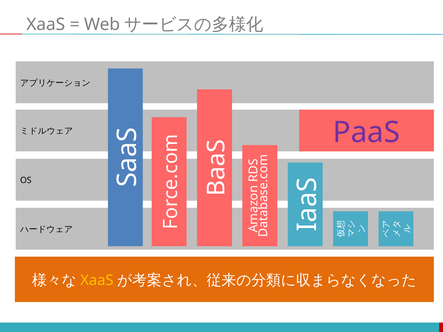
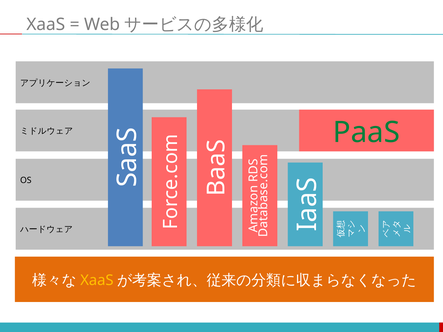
PaaS colour: purple -> green (367, 133)
